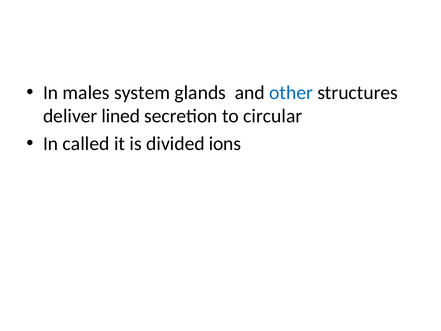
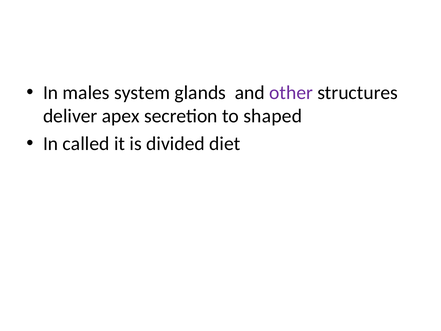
other colour: blue -> purple (291, 93)
lined: lined -> apex (121, 116)
circular: circular -> shaped (273, 116)
ions: ions -> diet (225, 143)
